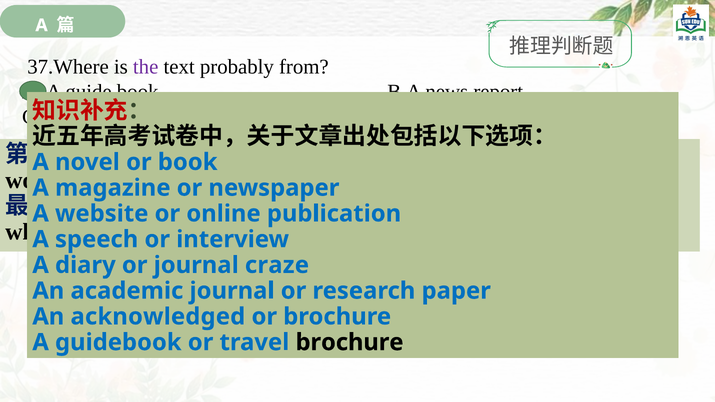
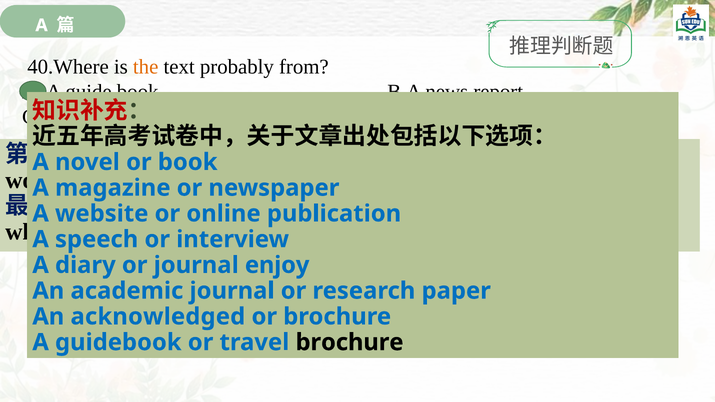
37.Where: 37.Where -> 40.Where (68, 67)
the colour: purple -> orange (146, 67)
craze: craze -> enjoy (277, 265)
